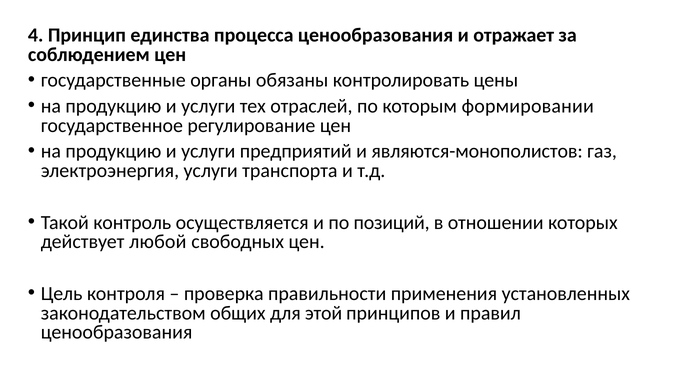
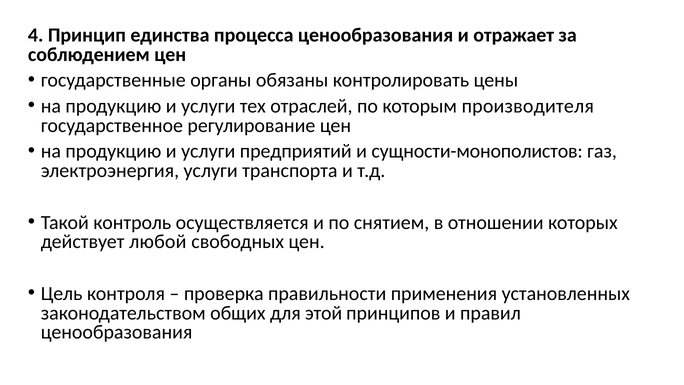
формировании: формировании -> производителя (528, 106)
являются-монополистов: являются-монополистов -> сущности-монополистов (477, 151)
позиций: позиций -> снятием (392, 222)
